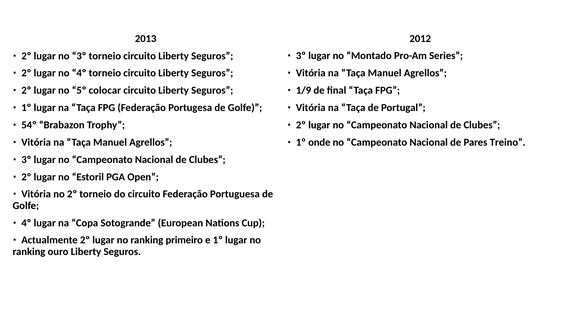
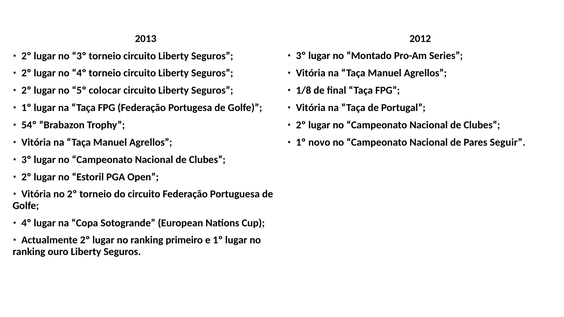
1/9: 1/9 -> 1/8 (304, 90)
onde: onde -> novo (319, 142)
Treino: Treino -> Seguir (508, 142)
